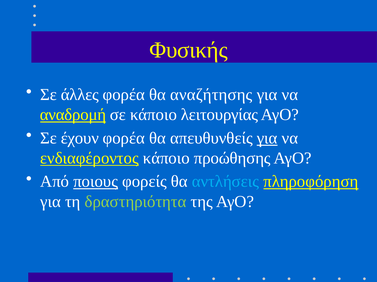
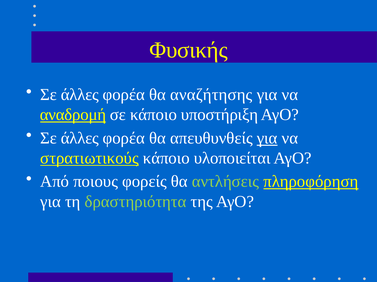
λειτουργίας: λειτουργίας -> υποστήριξη (219, 115)
έχουν: έχουν -> άλλες (80, 138)
ενδιαφέροντος: ενδιαφέροντος -> στρατιωτικούς (89, 158)
προώθησης: προώθησης -> υλοποιείται (232, 158)
ποιους underline: present -> none (96, 182)
αντλήσεις colour: light blue -> light green (225, 182)
